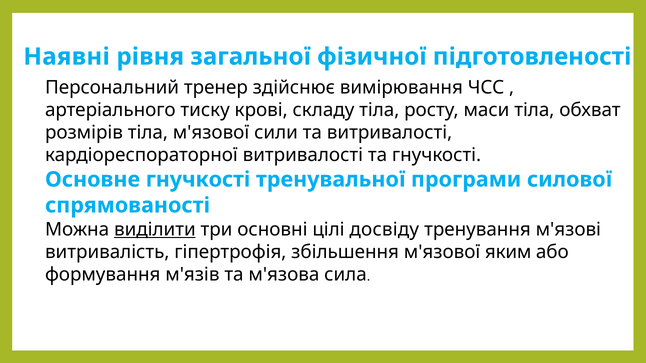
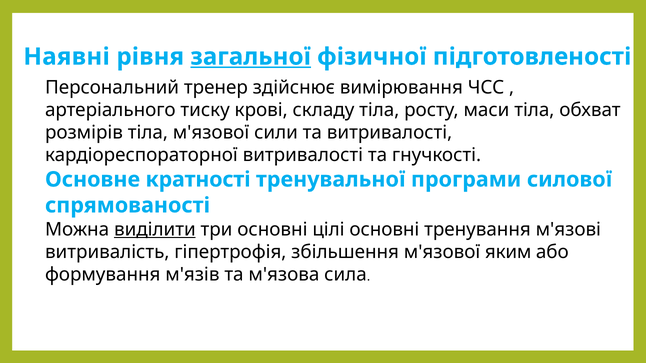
загальної underline: none -> present (251, 57)
Основне гнучкості: гнучкості -> кратності (198, 180)
цілі досвіду: досвіду -> основні (384, 230)
